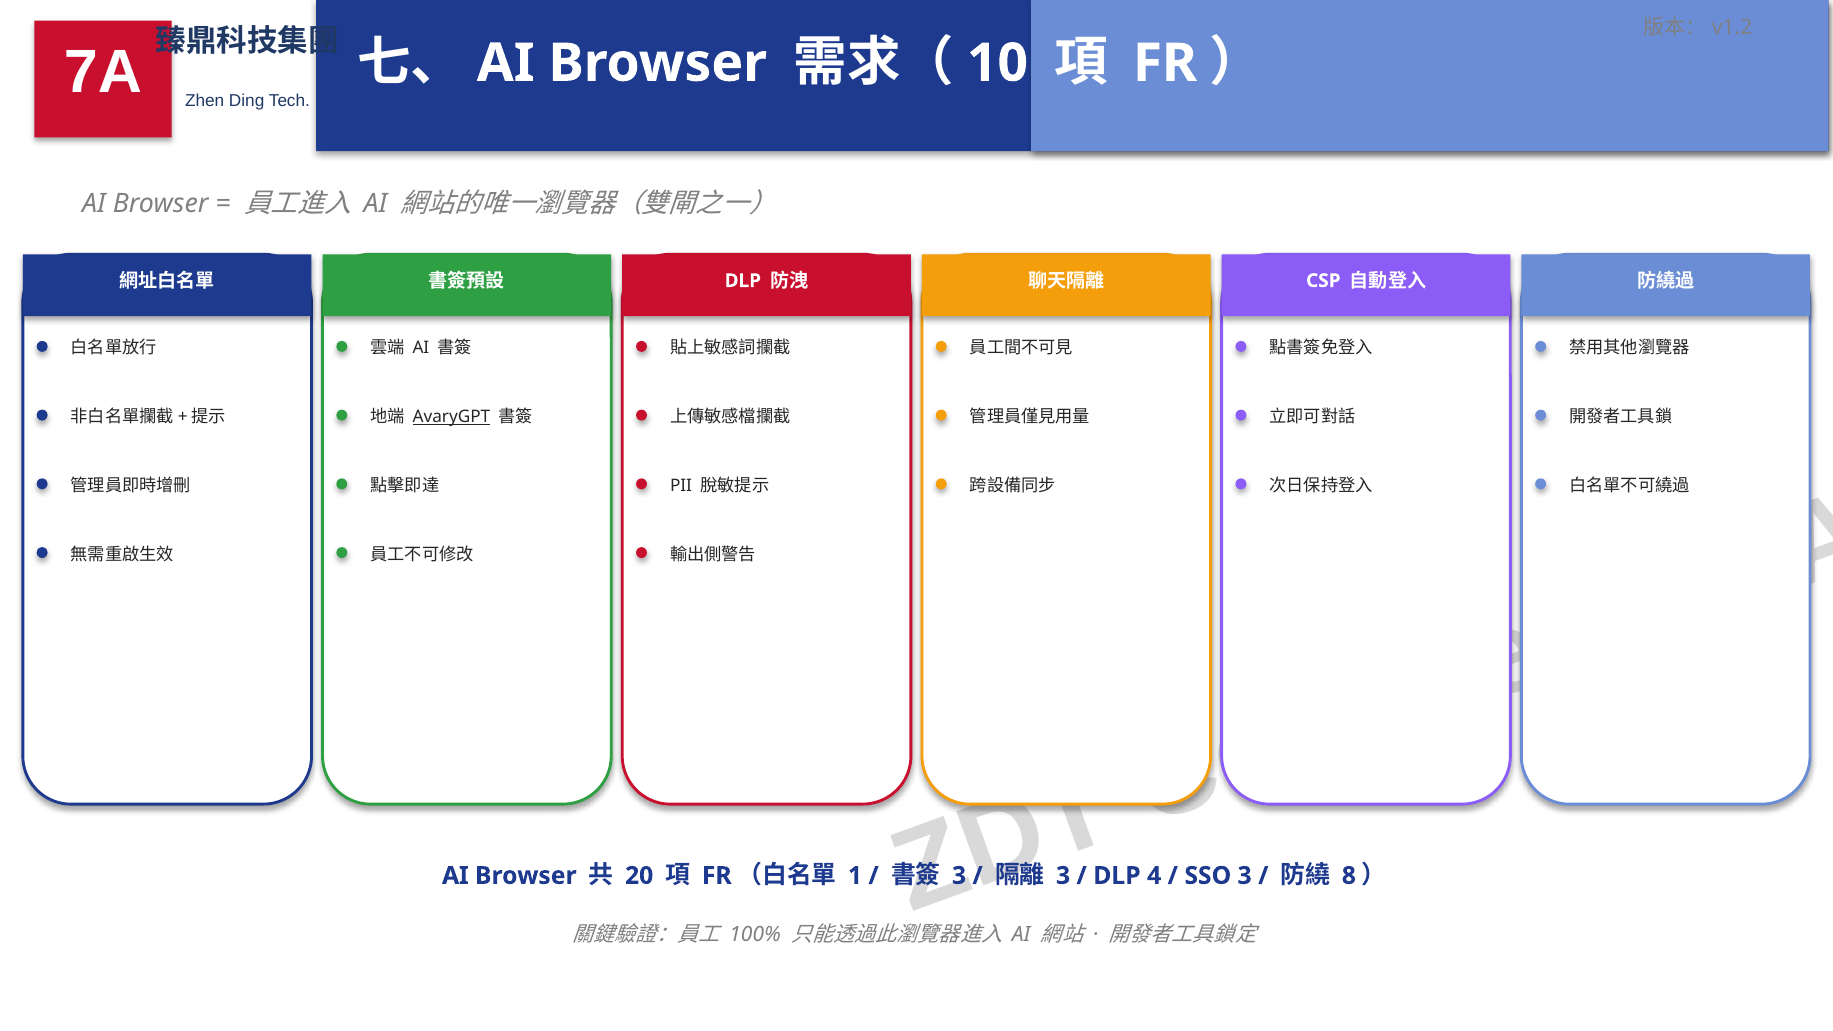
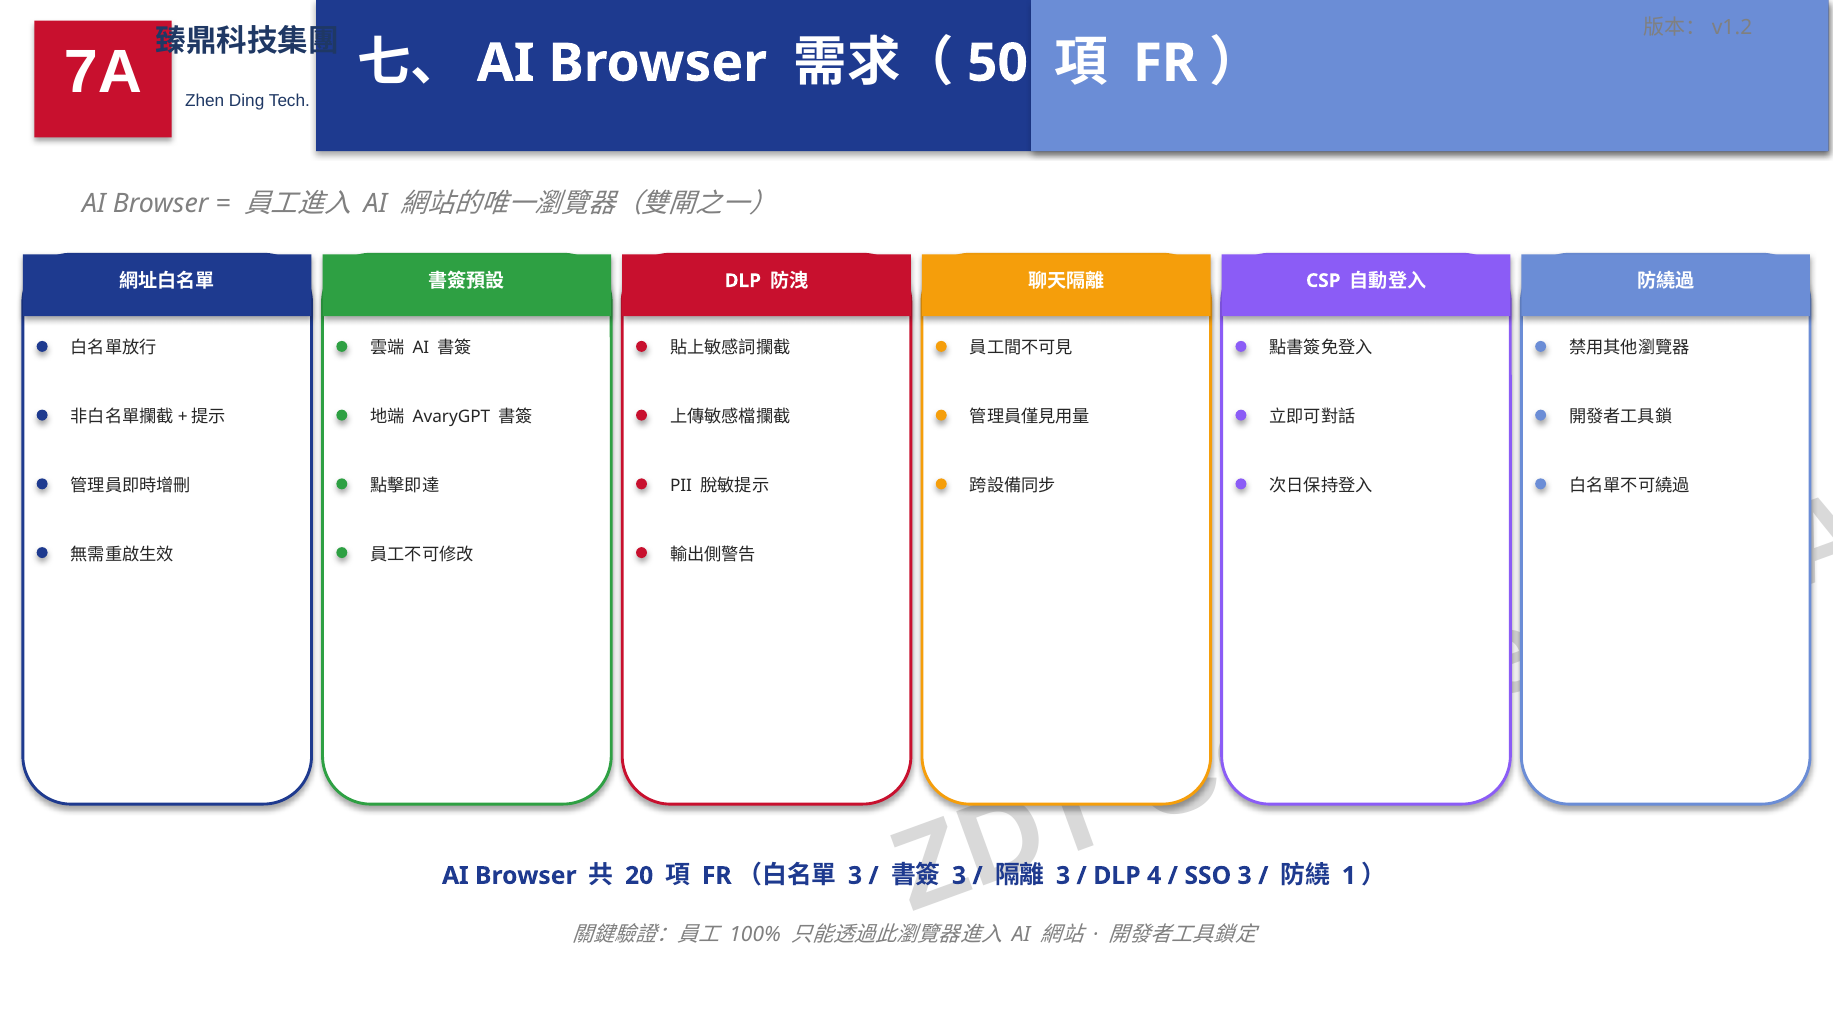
10: 10 -> 50 (997, 63)
AvaryGPT underline: present -> none (451, 417)
1: 1 -> 3 (855, 876)
8: 8 -> 1 (1349, 876)
